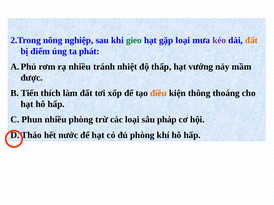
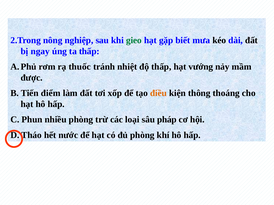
gặp loại: loại -> biết (183, 40)
kéo colour: purple -> black (219, 40)
đất colour: orange -> black (251, 40)
điểm: điểm -> ngay (40, 51)
ta phát: phát -> thấp (89, 51)
rạ nhiều: nhiều -> thuốc (80, 67)
thích: thích -> điểm (51, 93)
